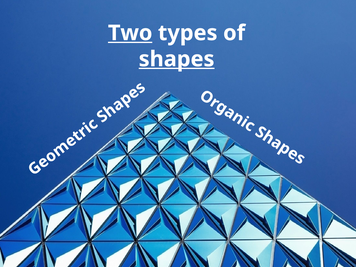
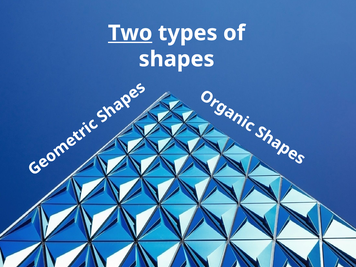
shapes underline: present -> none (177, 59)
